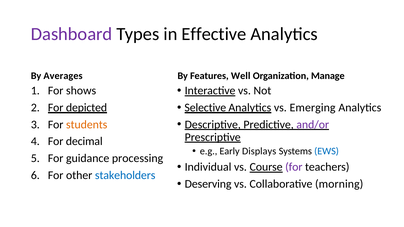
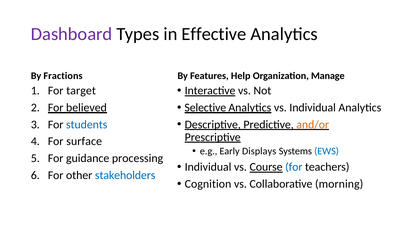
Averages: Averages -> Fractions (63, 76)
Well: Well -> Help (241, 76)
shows: shows -> target (81, 91)
vs Emerging: Emerging -> Individual (313, 108)
depicted: depicted -> believed (86, 108)
and/or colour: purple -> orange (313, 125)
students colour: orange -> blue (87, 125)
decimal: decimal -> surface (84, 142)
for colour: purple -> blue (294, 167)
Deserving: Deserving -> Cognition (208, 184)
